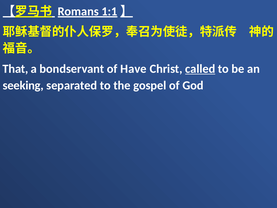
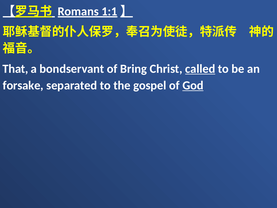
Have: Have -> Bring (134, 69)
seeking: seeking -> forsake (23, 85)
God underline: none -> present (193, 85)
